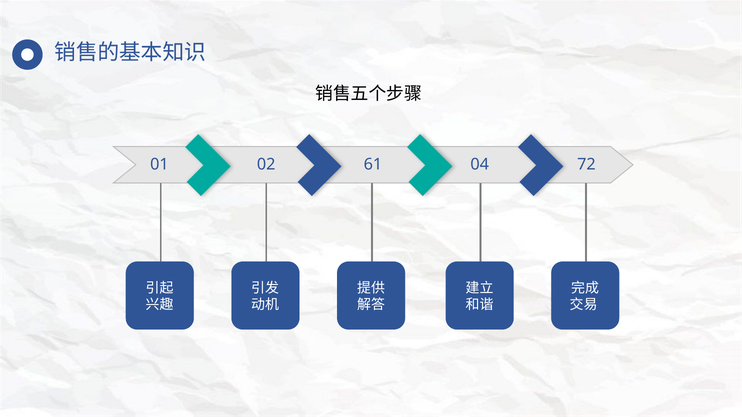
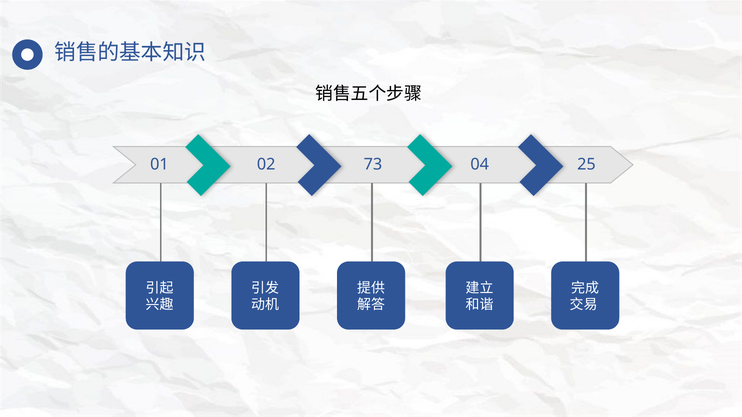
61: 61 -> 73 (373, 164)
72: 72 -> 25 (586, 164)
